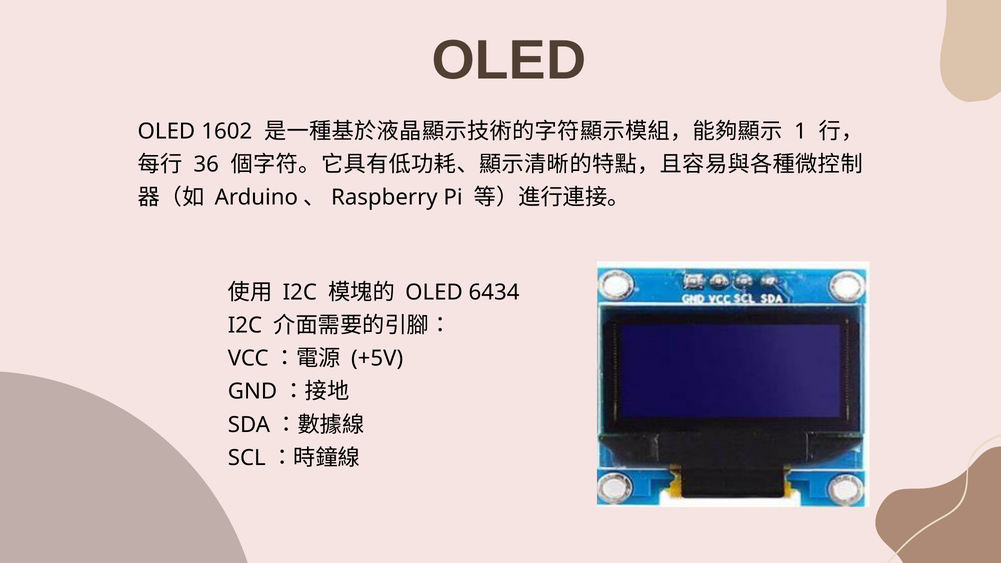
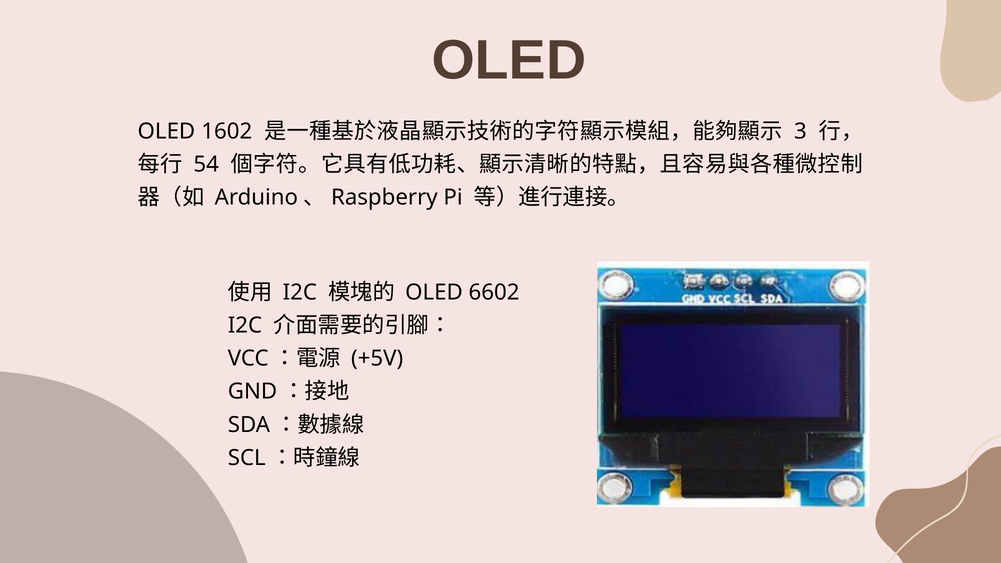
1: 1 -> 3 (800, 131)
36: 36 -> 54 (206, 164)
6434: 6434 -> 6602 (494, 292)
